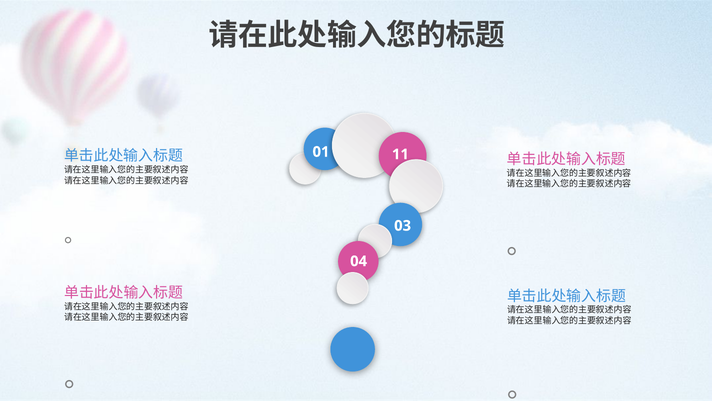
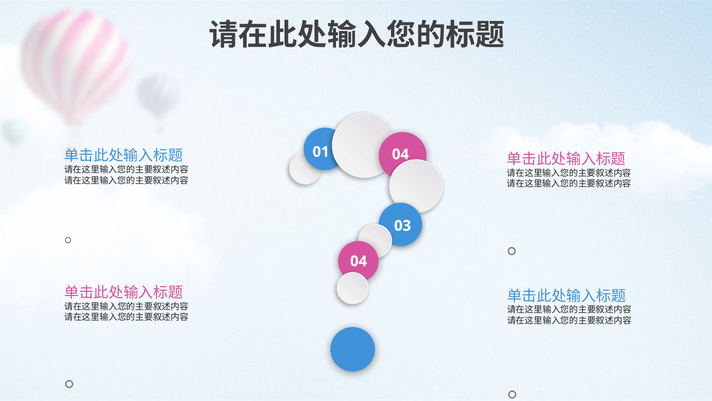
01 11: 11 -> 04 (400, 154)
